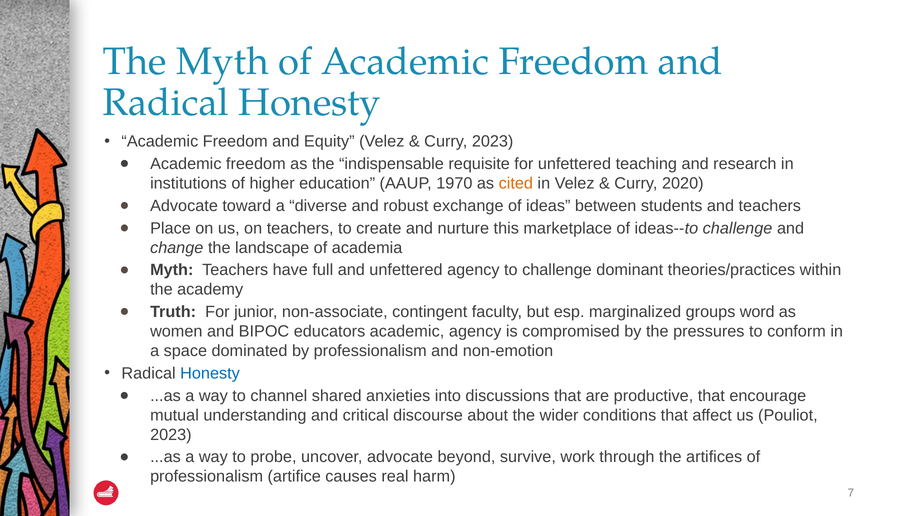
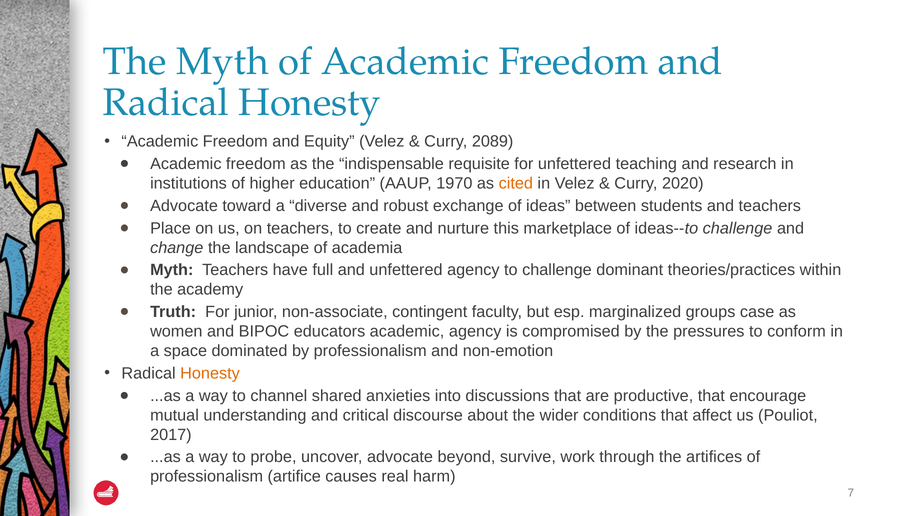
Curry 2023: 2023 -> 2089 (493, 141)
word: word -> case (757, 312)
Honesty colour: blue -> orange (210, 373)
2023: 2023 -> 2017 (171, 434)
